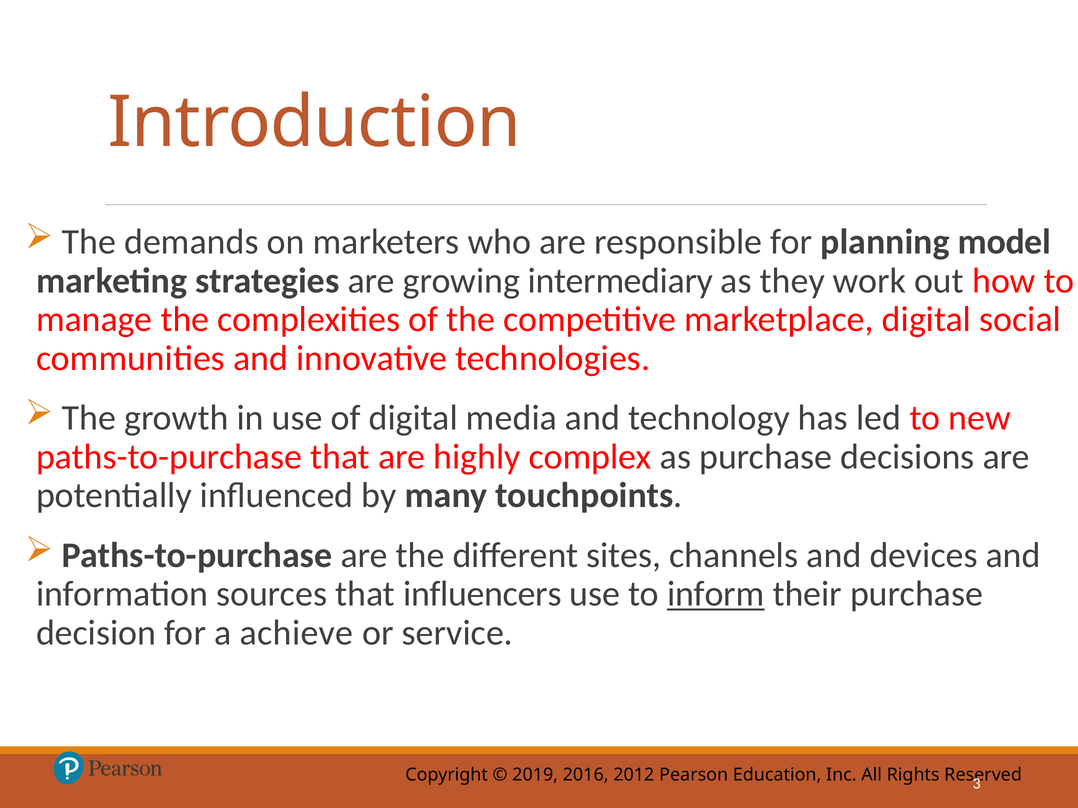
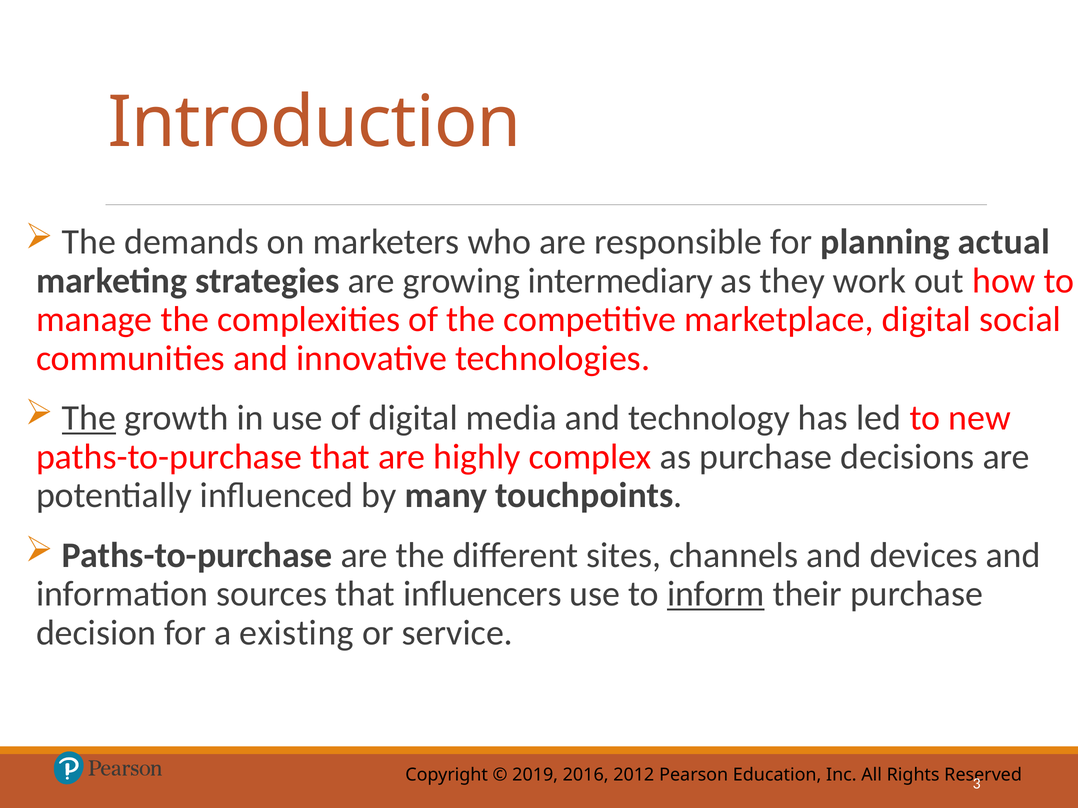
model: model -> actual (1004, 242)
The underline: none -> present (89, 418)
achieve: achieve -> existing (297, 633)
